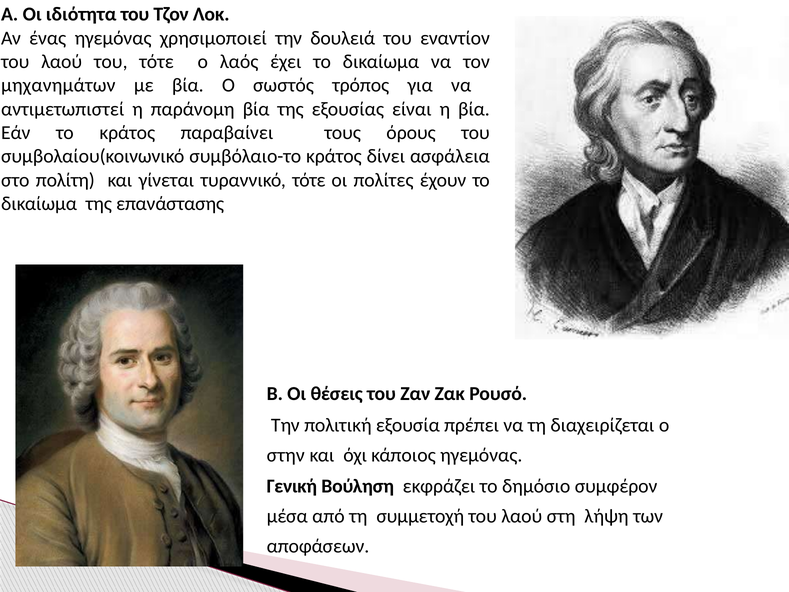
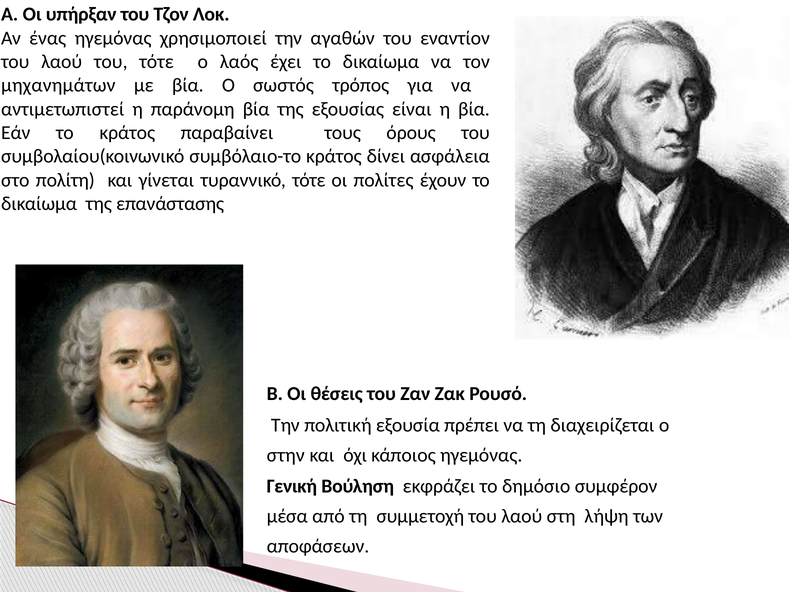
ιδιότητα: ιδιότητα -> υπήρξαν (81, 14)
δουλειά: δουλειά -> αγαθών (343, 38)
